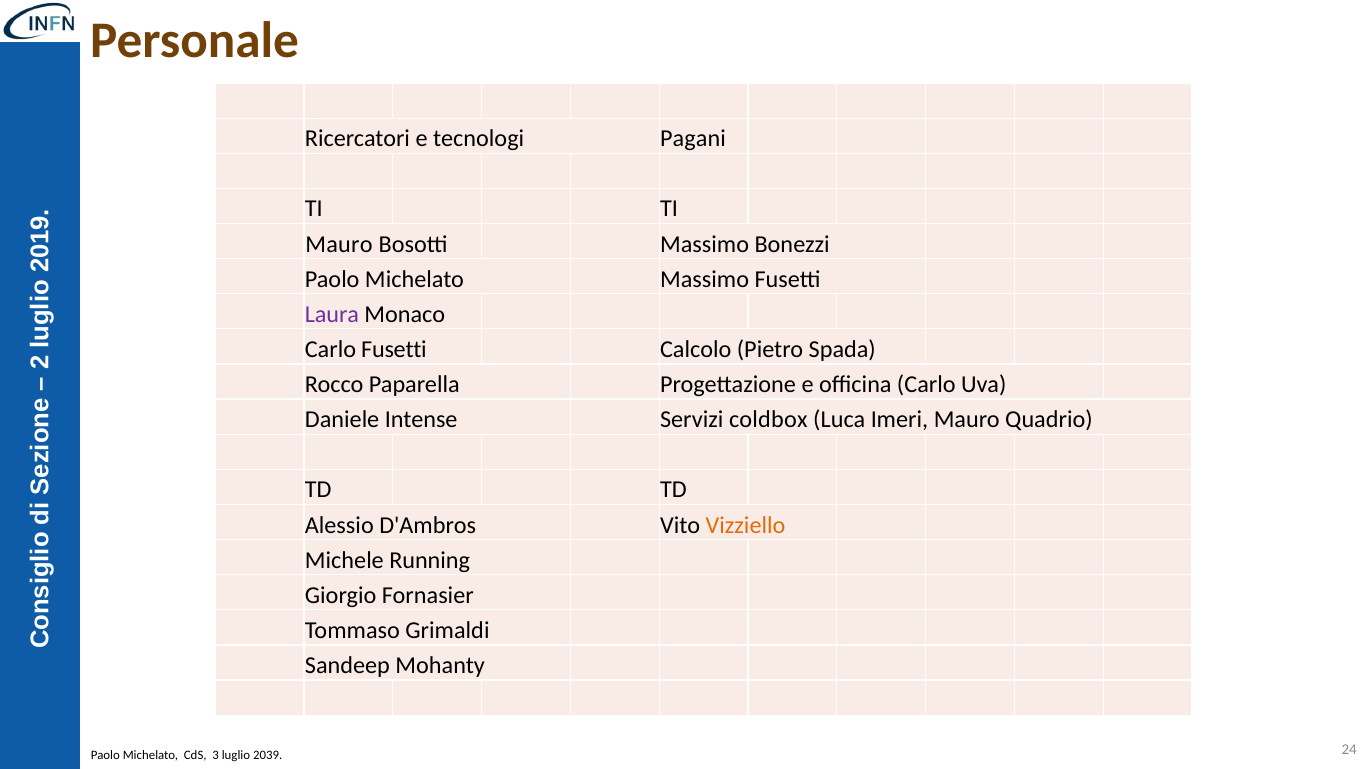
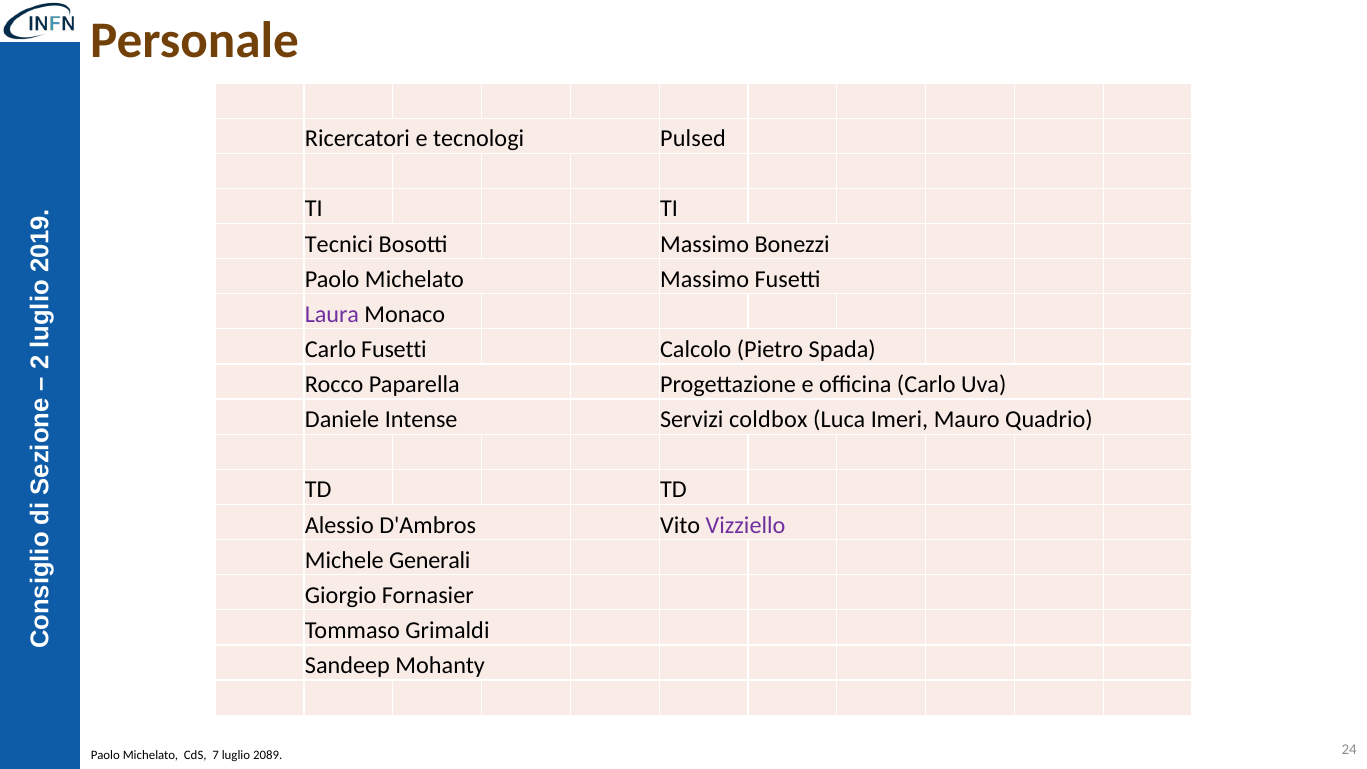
Pagani: Pagani -> Pulsed (693, 139)
Mauro: Mauro -> Tecnici (339, 244)
Vizziello colour: orange -> purple (746, 525)
Running: Running -> Generali (430, 560)
3: 3 -> 7 (216, 755)
2039: 2039 -> 2089 (268, 755)
